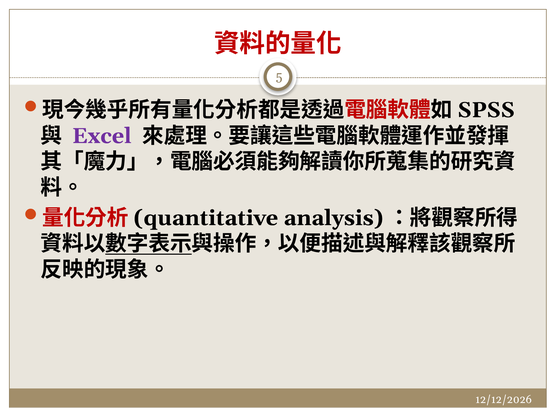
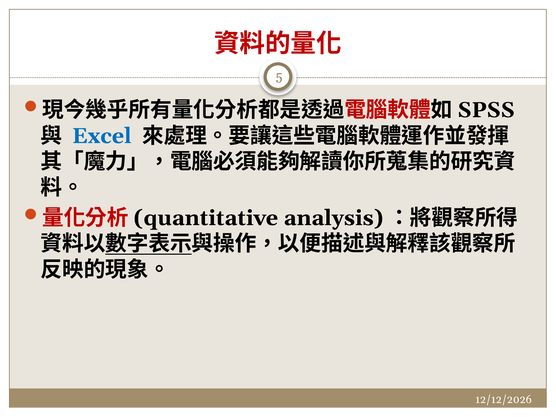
Excel colour: purple -> blue (102, 136)
